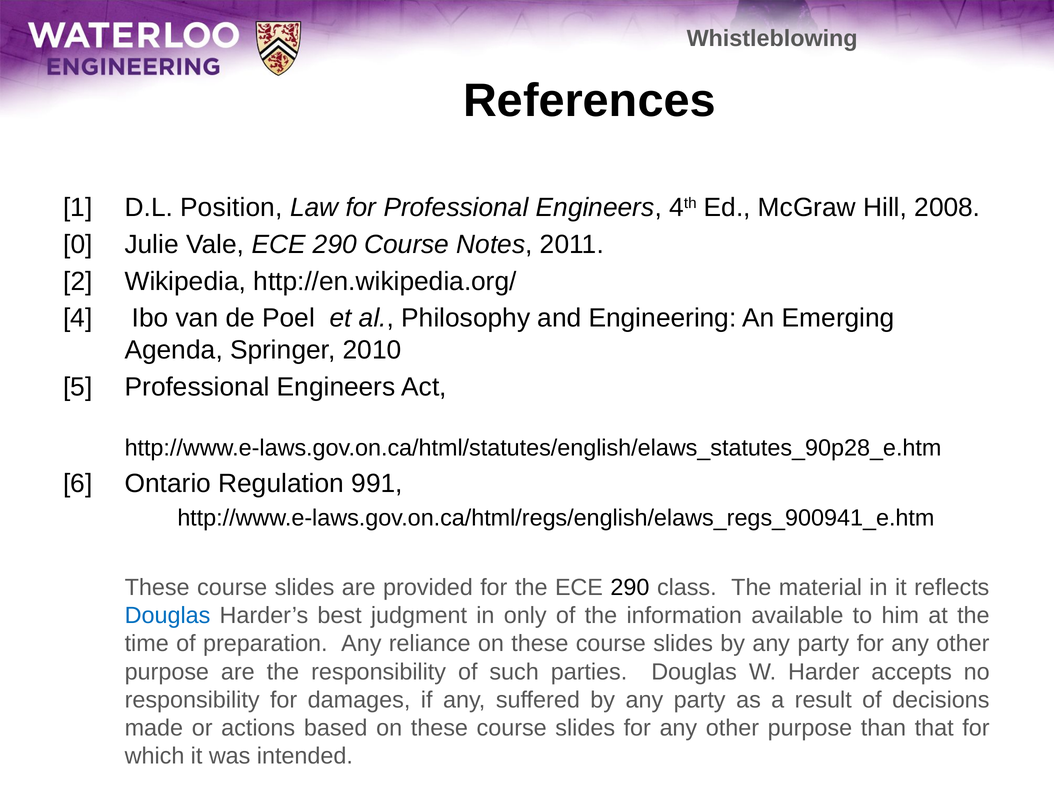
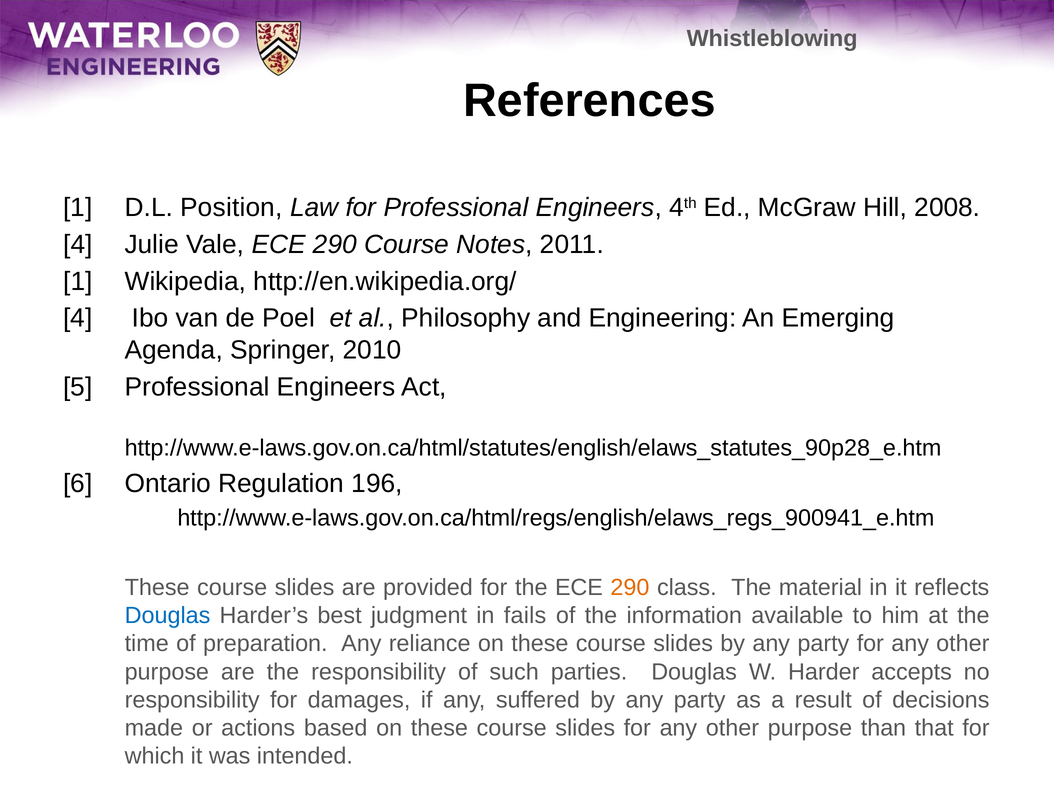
0: 0 -> 4 (78, 244)
2: 2 -> 1 (78, 281)
991: 991 -> 196 (377, 483)
290 colour: black -> orange (630, 587)
only: only -> fails (525, 615)
